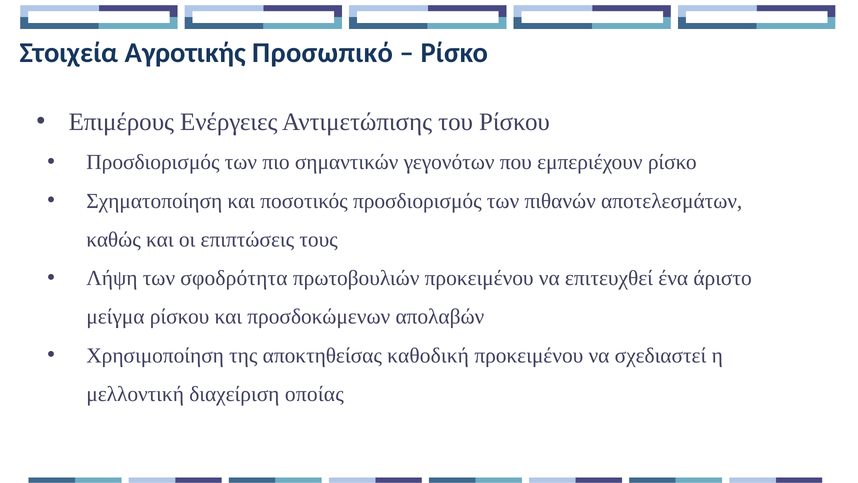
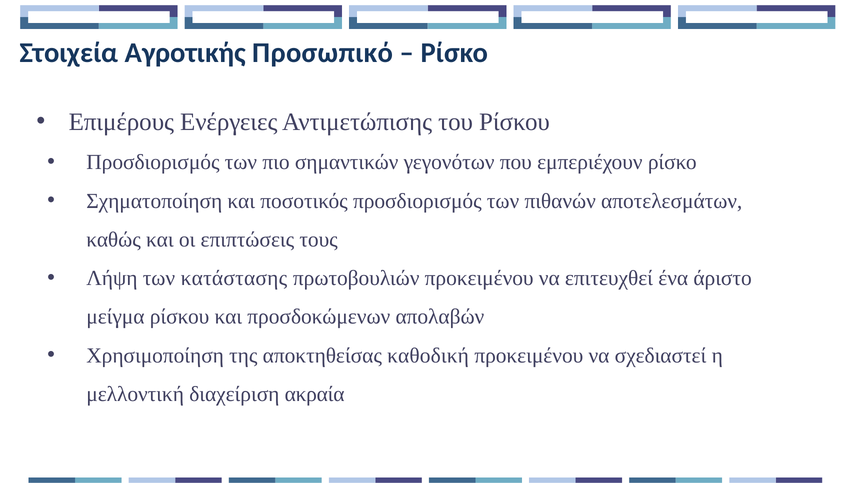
σφοδρότητα: σφοδρότητα -> κατάστασης (234, 278)
οποίας: οποίας -> ακραία (315, 394)
